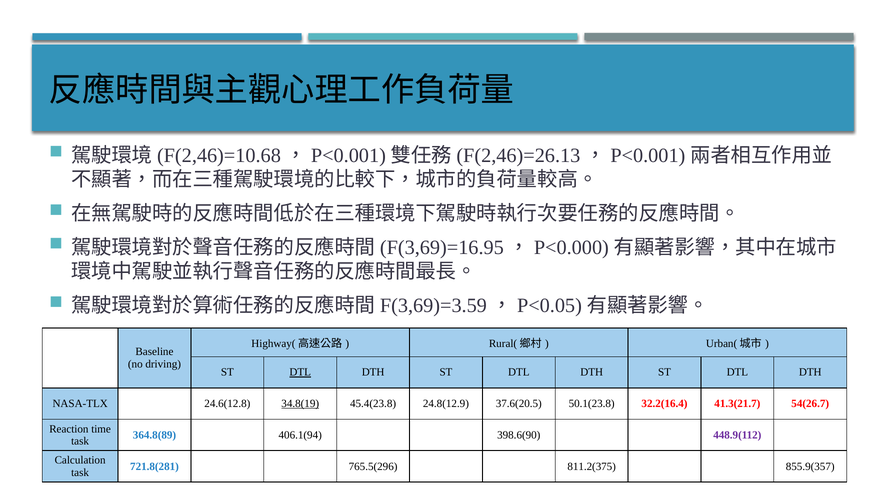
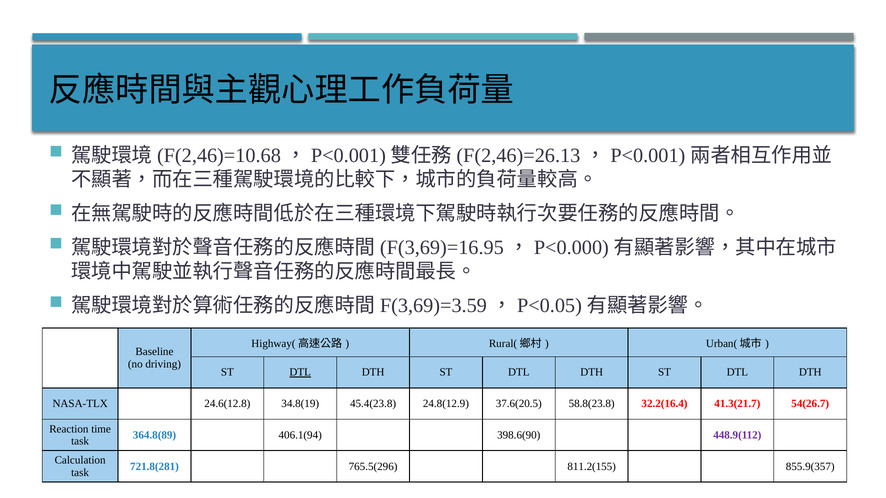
34.8(19 underline: present -> none (300, 404)
50.1(23.8: 50.1(23.8 -> 58.8(23.8 (592, 404)
811.2(375: 811.2(375 -> 811.2(155 (592, 467)
